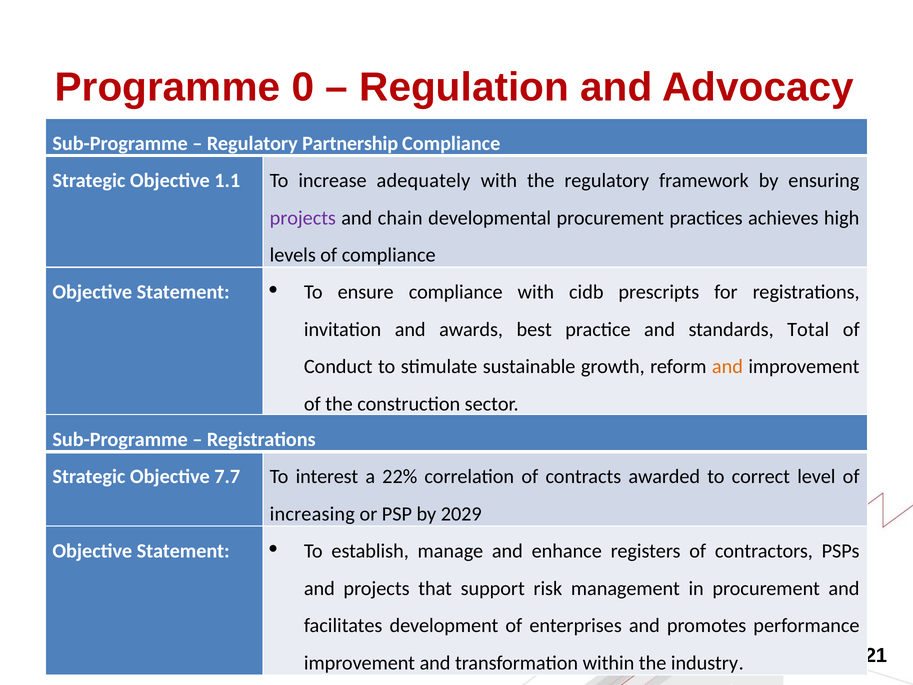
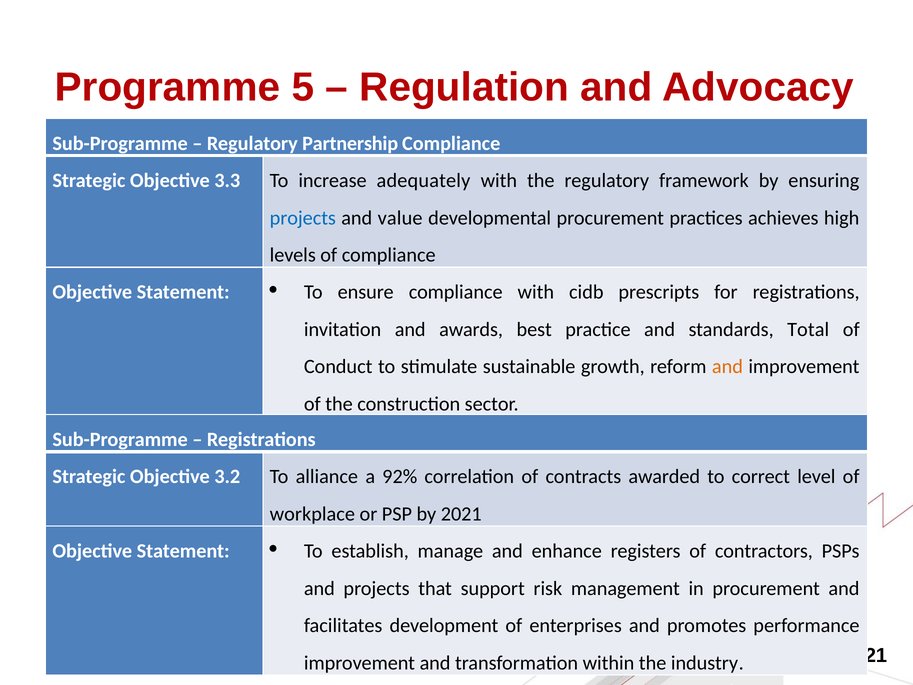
0: 0 -> 5 (303, 87)
1.1: 1.1 -> 3.3 (227, 181)
projects colour: purple -> blue (303, 218)
chain: chain -> value (400, 218)
7.7: 7.7 -> 3.2 (227, 477)
interest: interest -> alliance (327, 477)
22%: 22% -> 92% (400, 477)
increasing: increasing -> workplace (312, 514)
2029: 2029 -> 2021 (461, 514)
